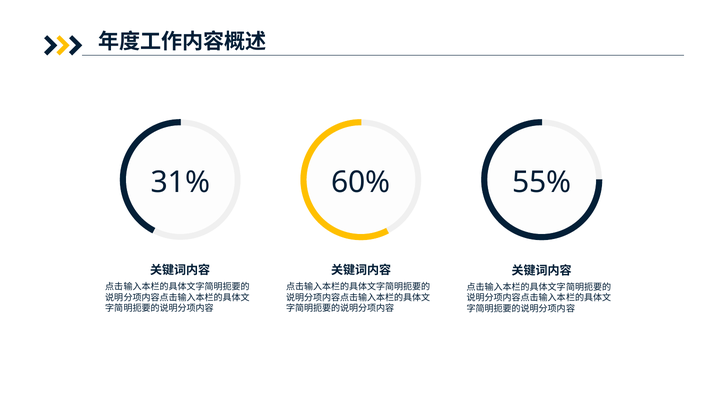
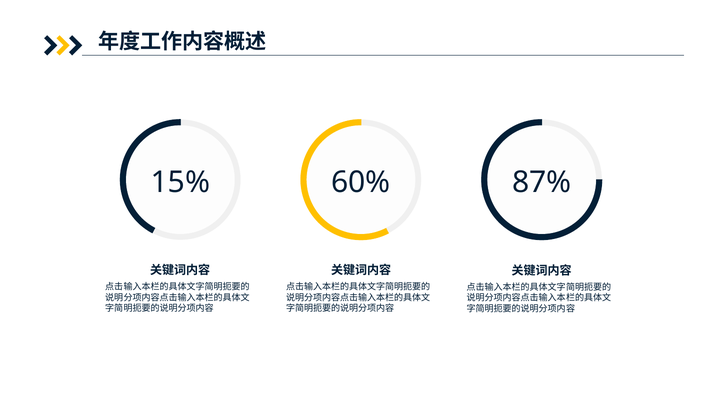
31%: 31% -> 15% (180, 182)
55%: 55% -> 87% (542, 182)
